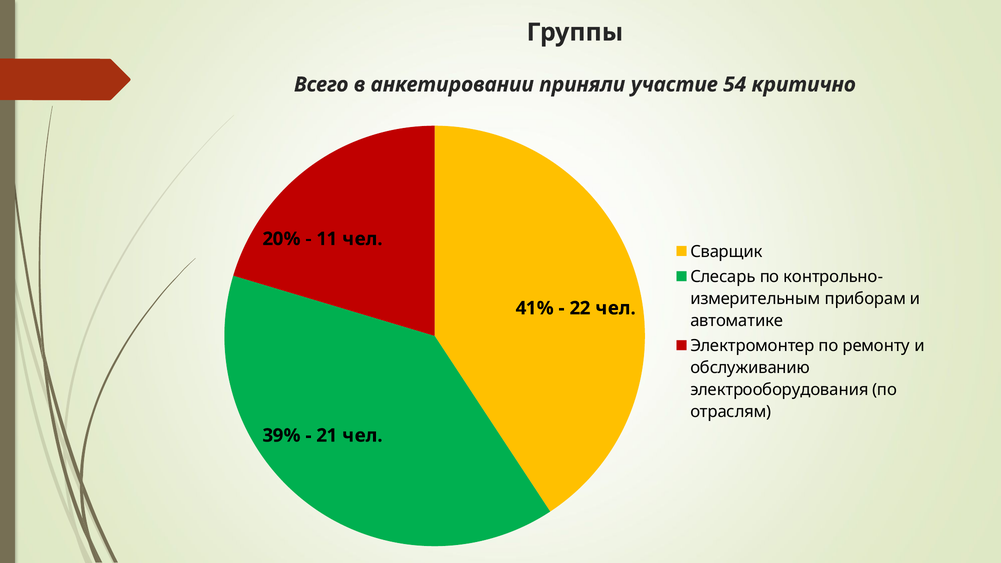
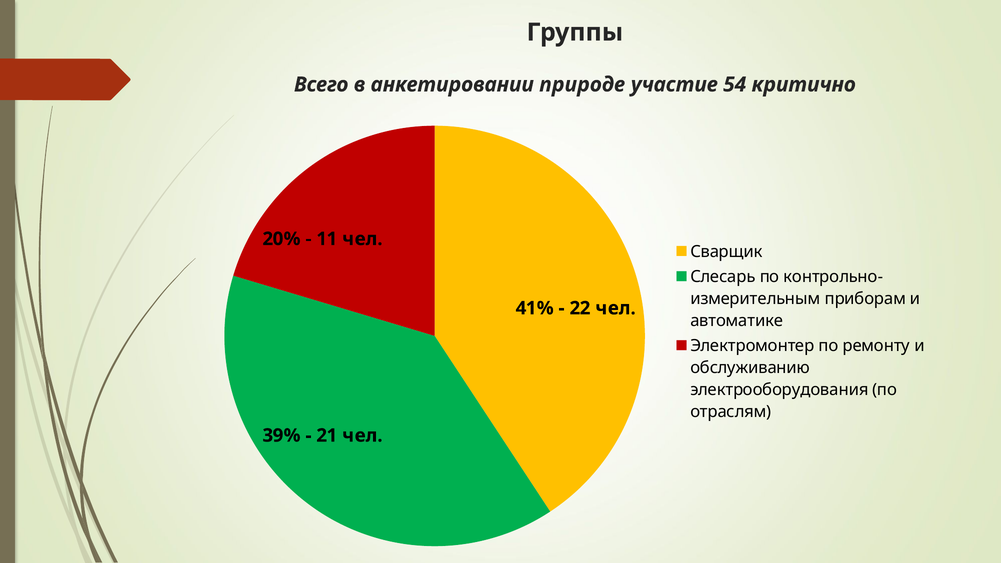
приняли: приняли -> природе (582, 85)
